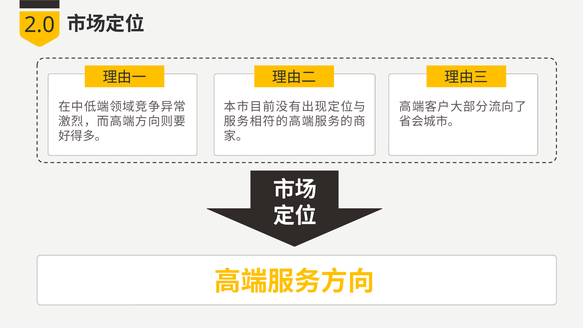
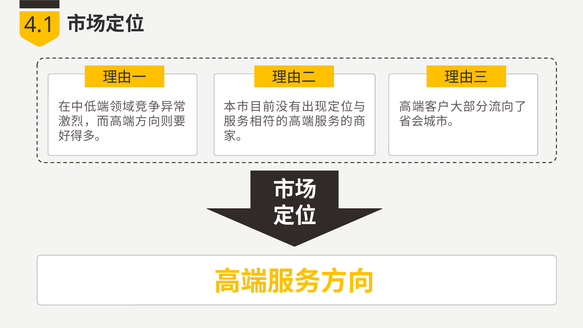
2.0: 2.0 -> 4.1 (40, 25)
